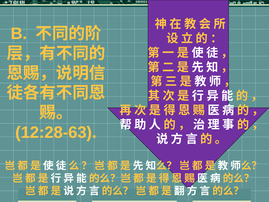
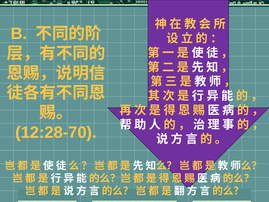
12:28-63: 12:28-63 -> 12:28-70 (56, 132)
